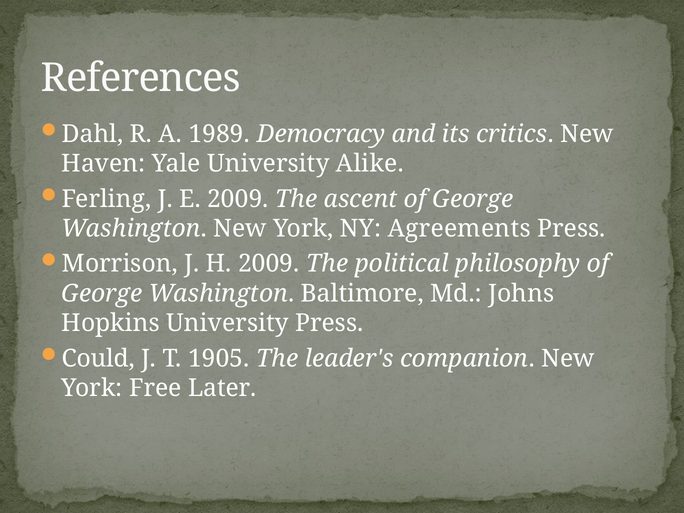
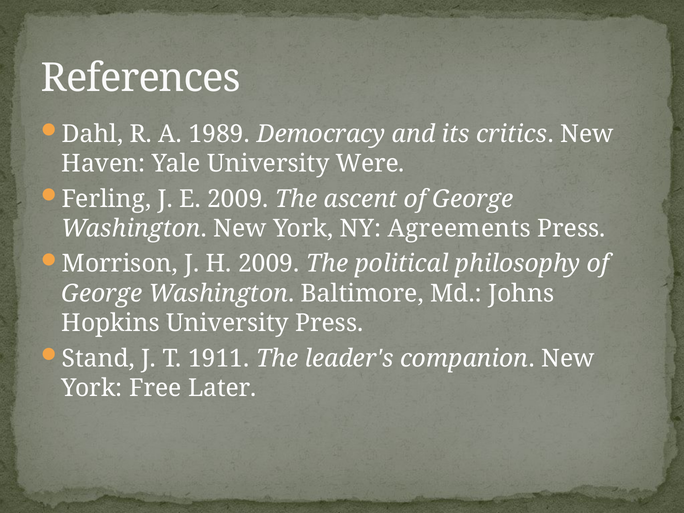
Alike: Alike -> Were (370, 164)
Could: Could -> Stand (98, 358)
1905: 1905 -> 1911 (219, 358)
